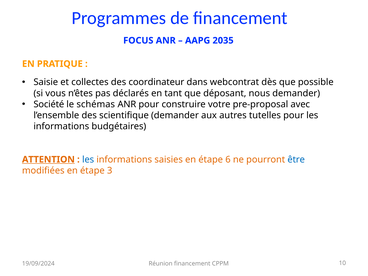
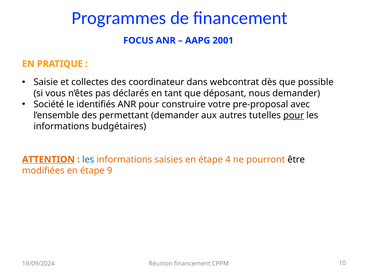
2035: 2035 -> 2001 (223, 41)
schémas: schémas -> identifiés (96, 104)
scientifique: scientifique -> permettant (124, 115)
pour underline: none -> present (294, 115)
6: 6 -> 4 (228, 159)
être colour: blue -> black (296, 159)
3: 3 -> 9 (110, 171)
